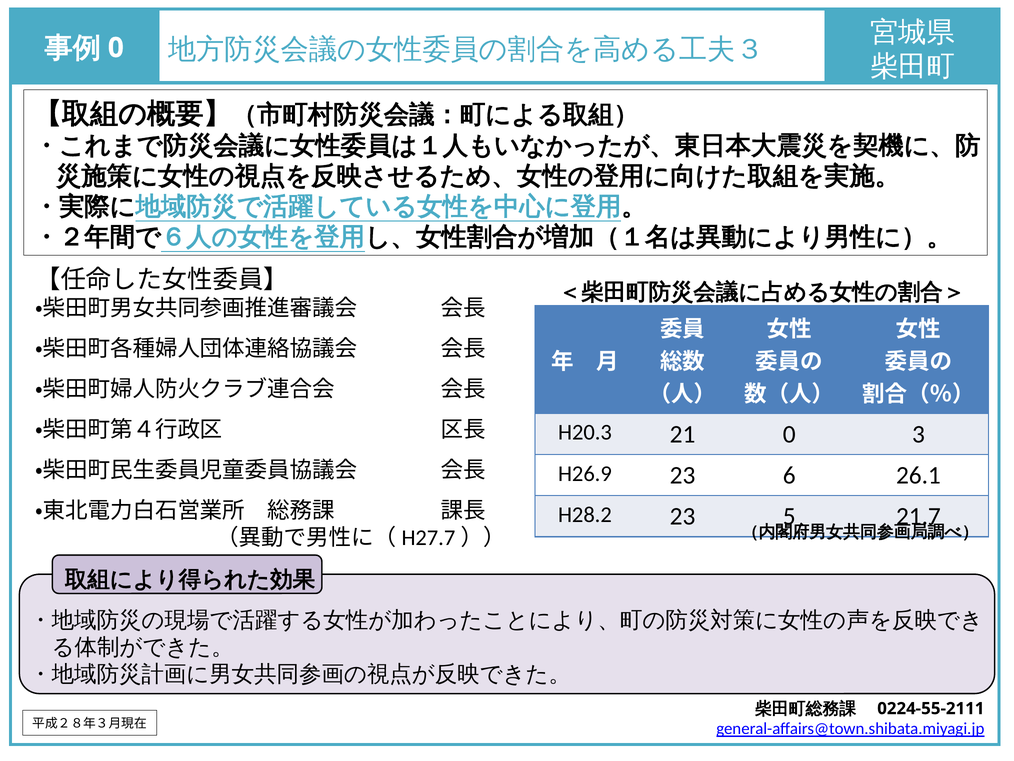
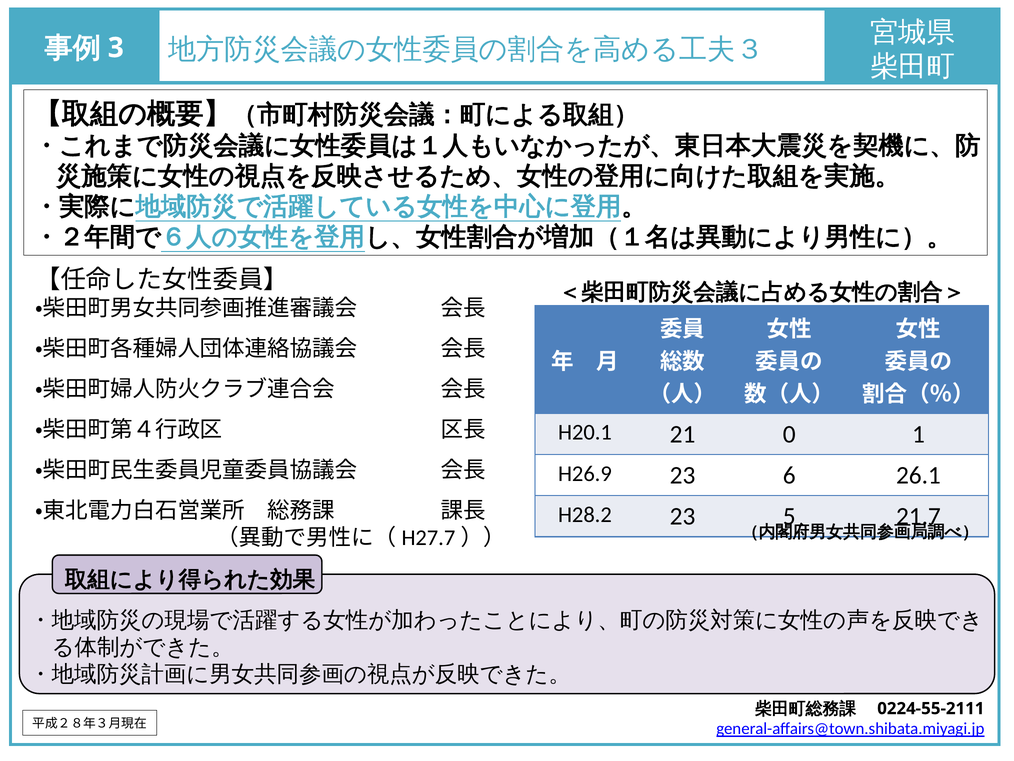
0: 0 -> 3 (116, 48)
H20.3: H20.3 -> H20.1 (585, 432)
3: 3 -> 1 (918, 434)
